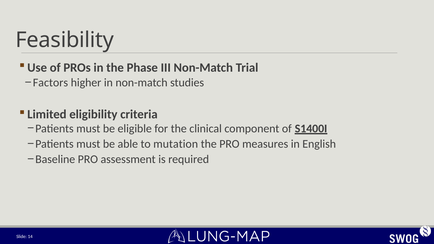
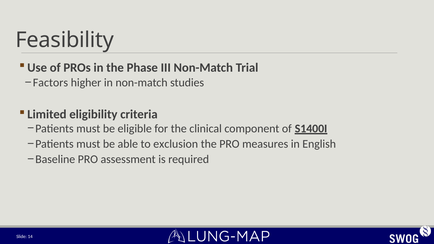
mutation: mutation -> exclusion (176, 144)
